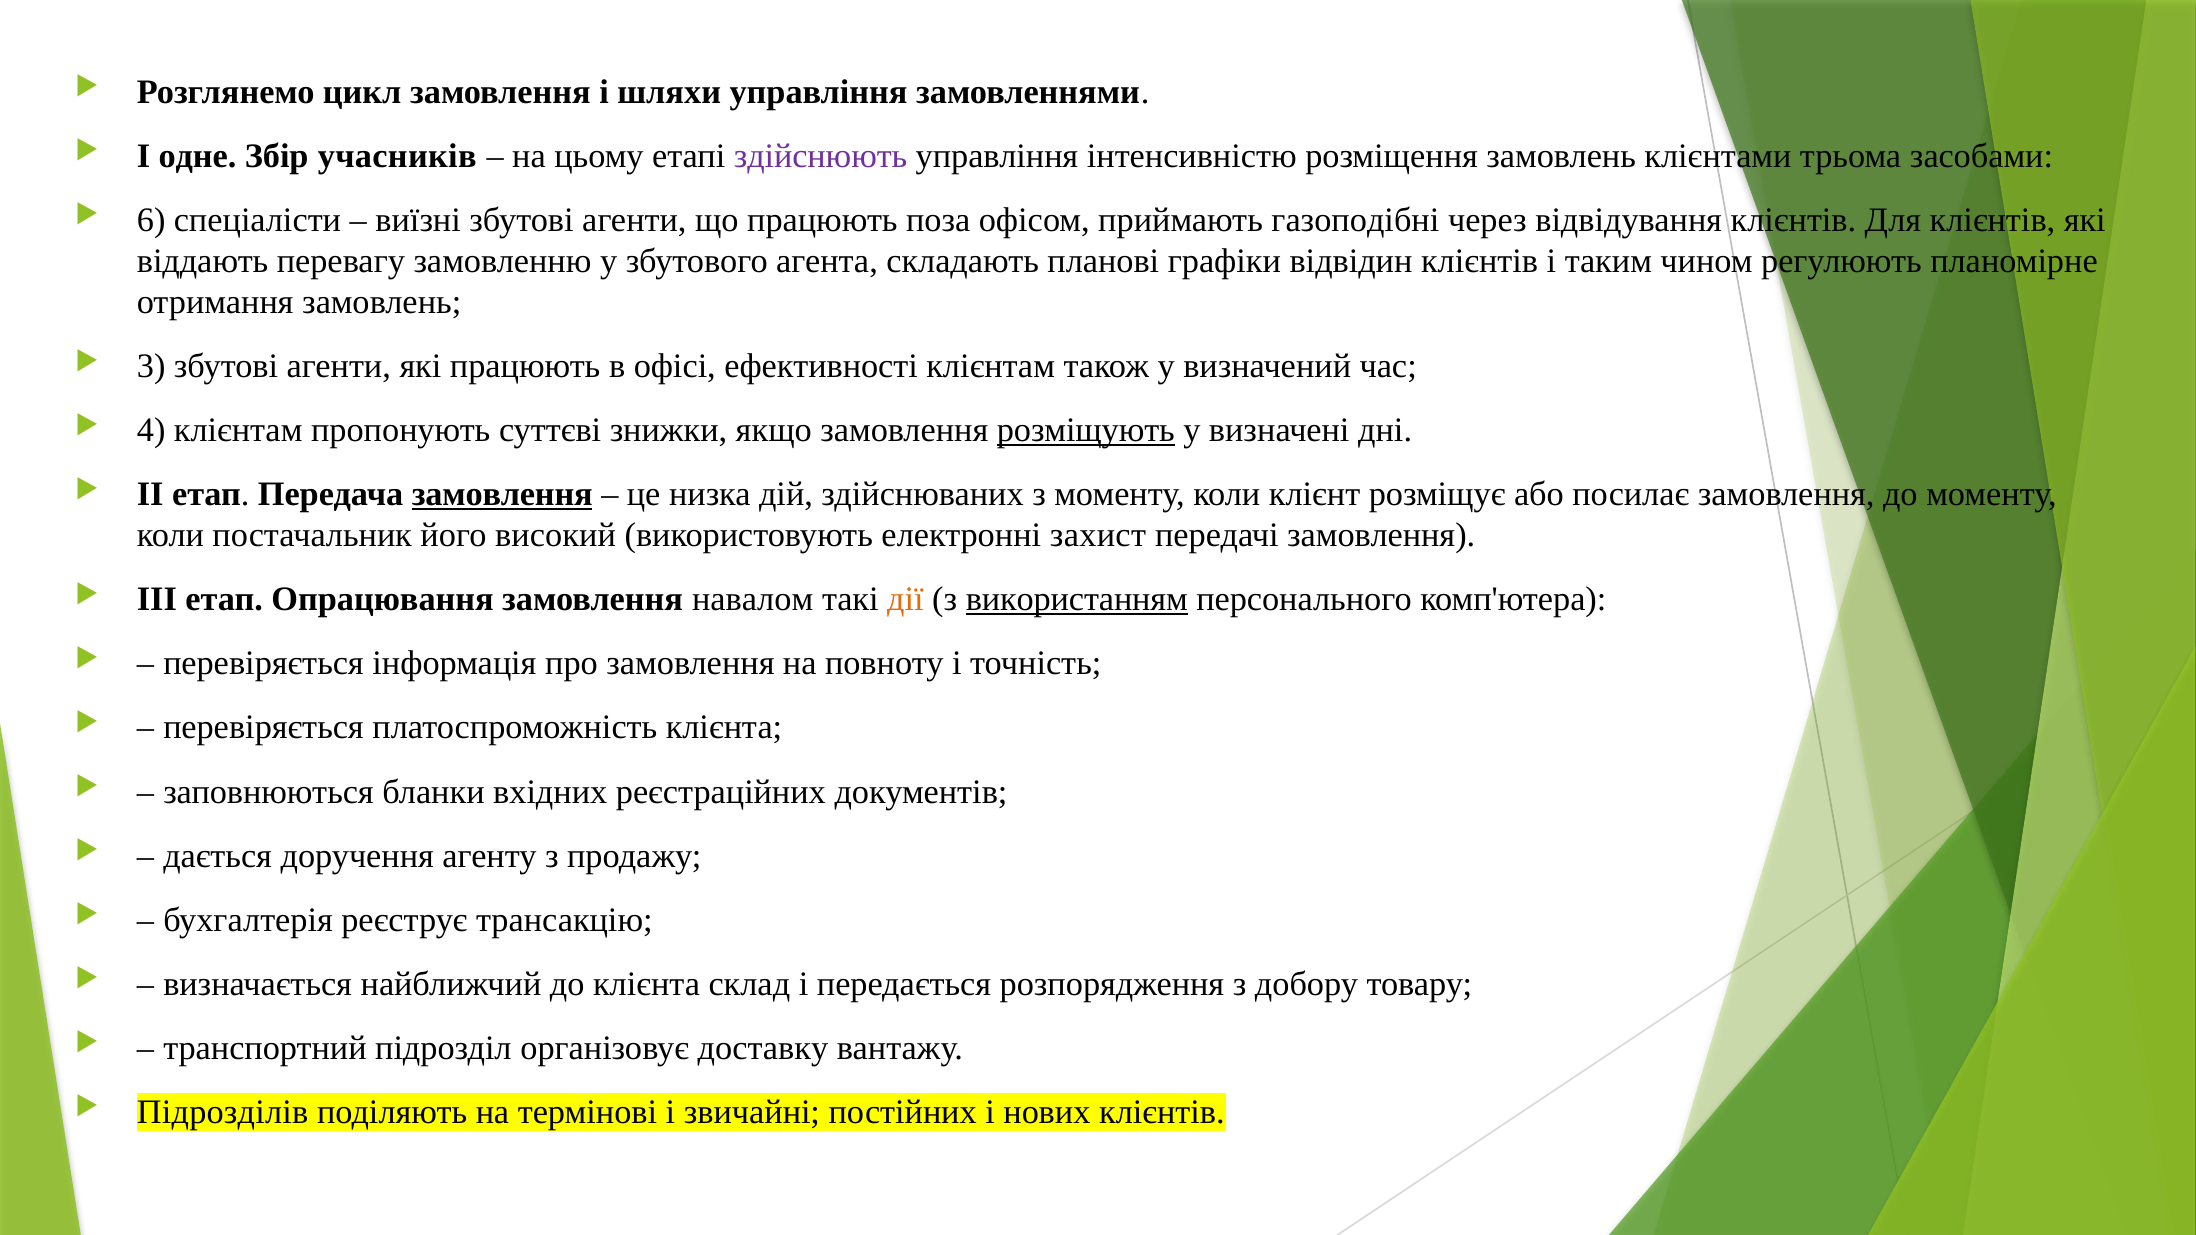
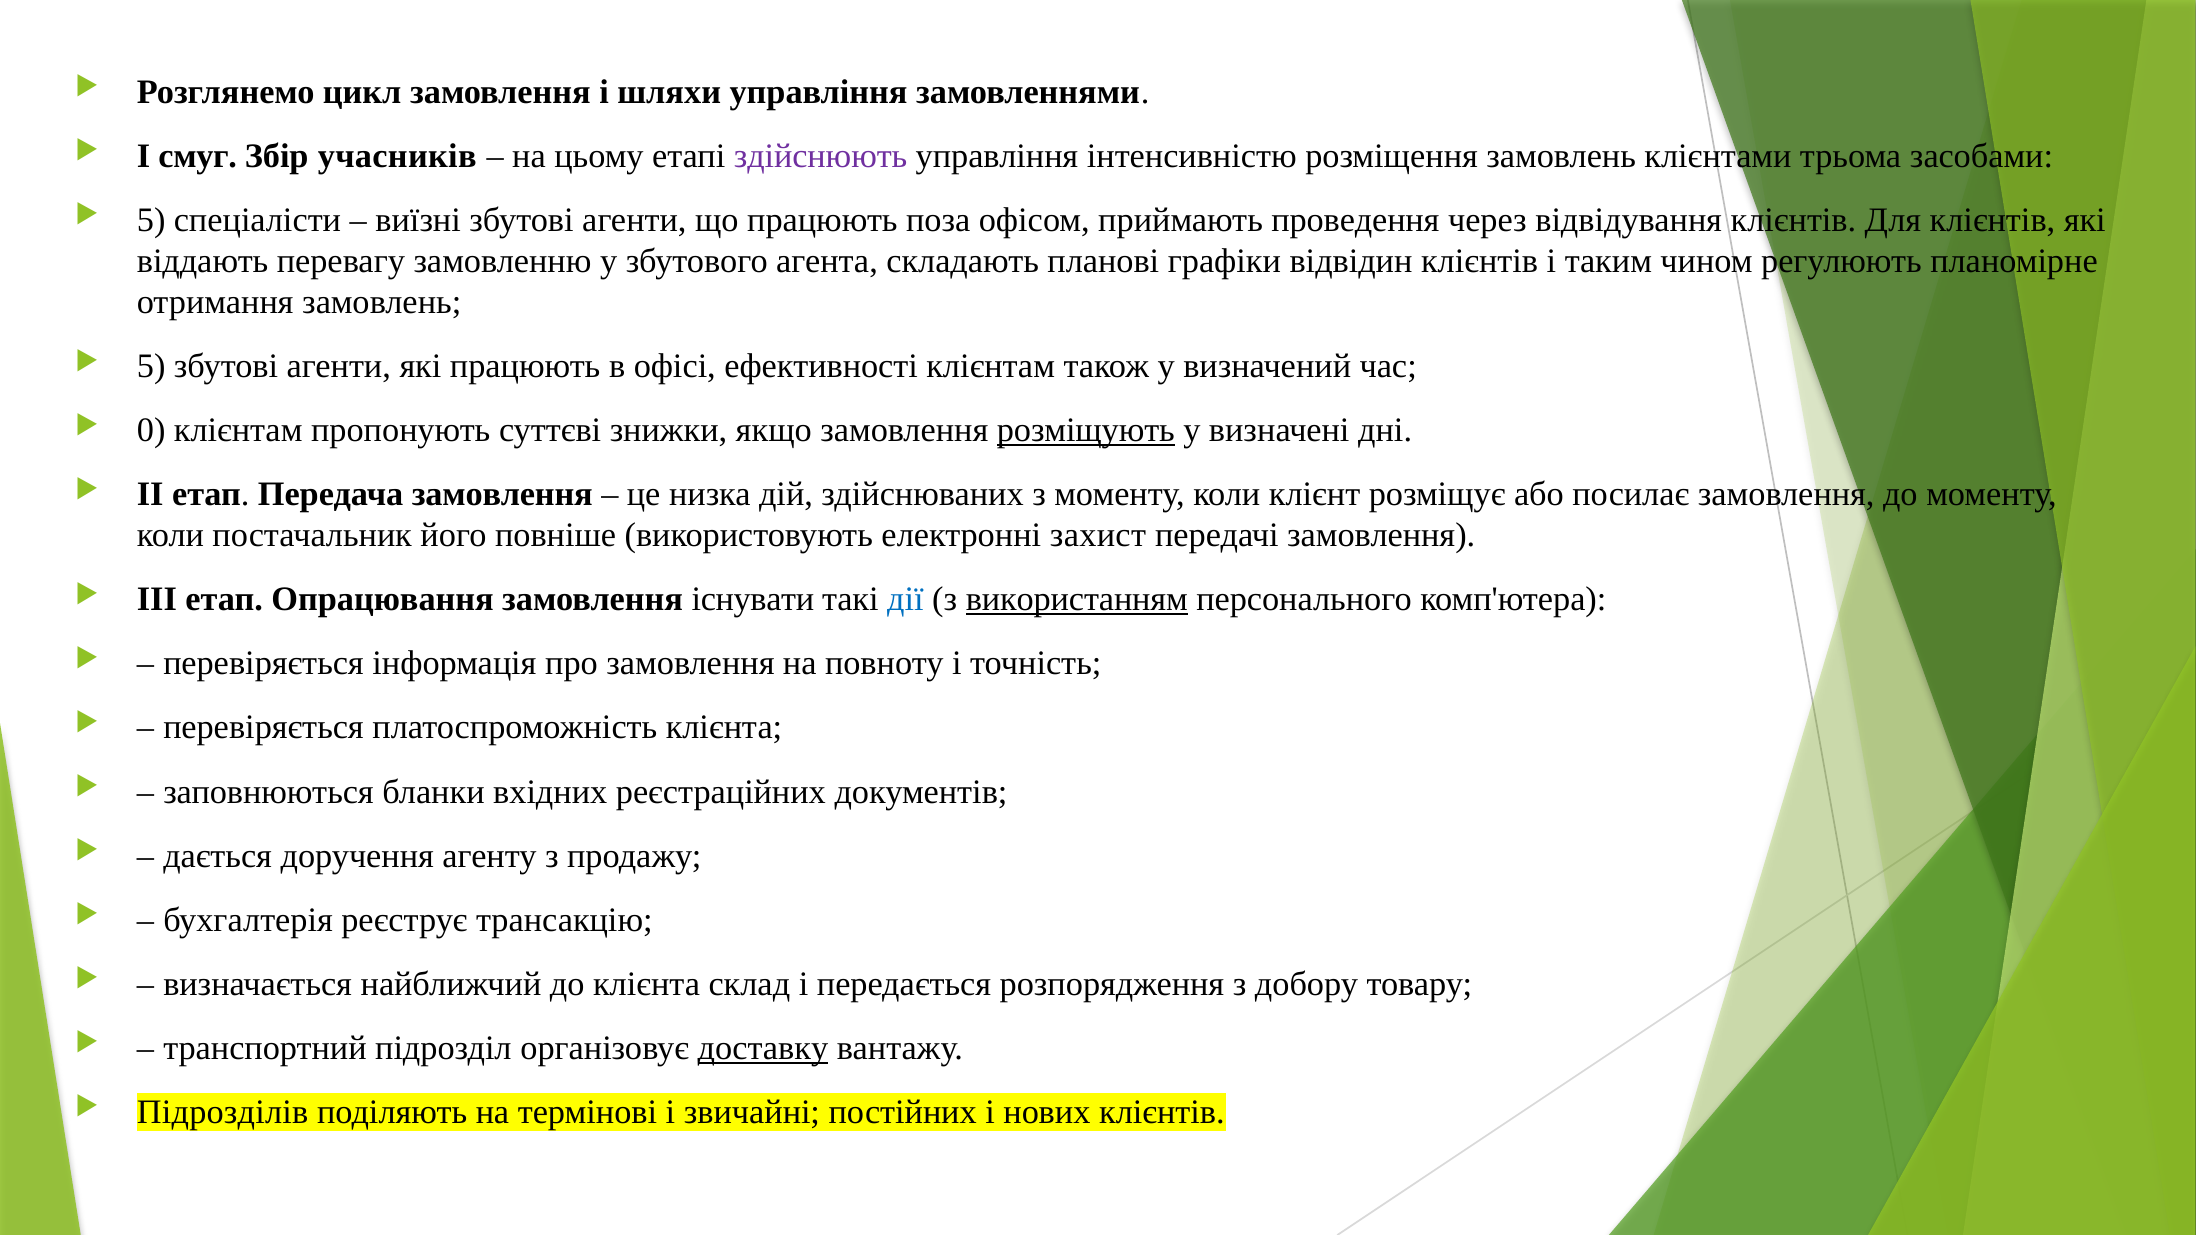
одне: одне -> смуг (198, 156)
6: 6 -> 5 (151, 220)
газоподібні: газоподібні -> проведення (1355, 220)
3: 3 -> 5 (151, 366)
4: 4 -> 0 (151, 430)
замовлення underline: present -> none (502, 494)
високий: високий -> повніше (556, 536)
навалом: навалом -> існувати (753, 600)
дії colour: orange -> blue (905, 600)
доставку underline: none -> present (763, 1048)
